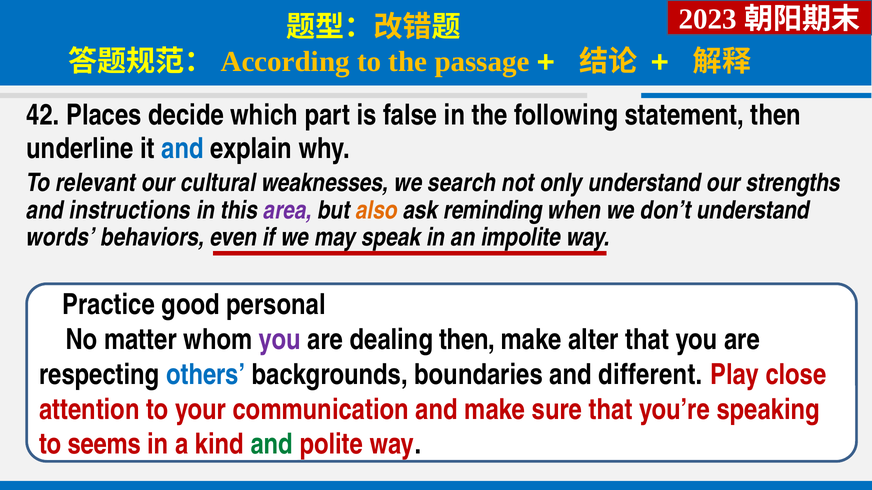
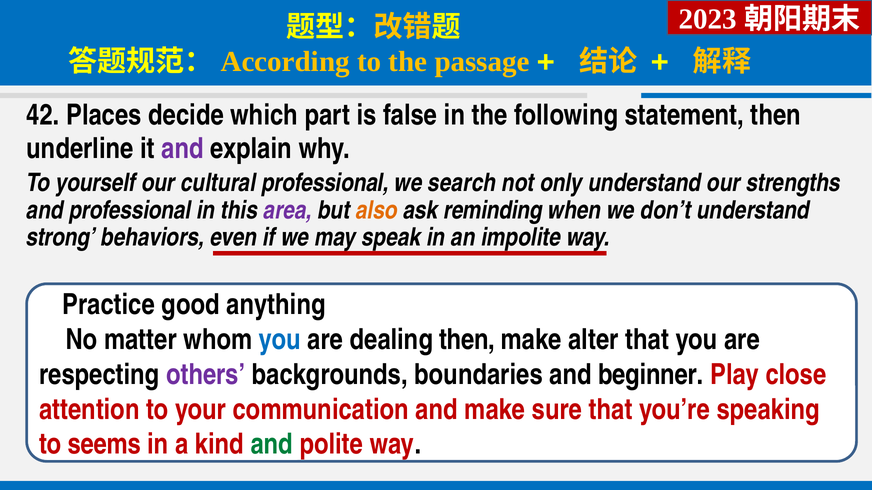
and colour: blue -> purple (182, 149)
relevant: relevant -> yourself (96, 183)
cultural weaknesses: weaknesses -> professional (325, 183)
and instructions: instructions -> professional (130, 211)
words: words -> strong (61, 238)
personal: personal -> anything (276, 305)
you colour: purple -> blue (280, 340)
others colour: blue -> purple (206, 375)
different: different -> beginner (651, 375)
